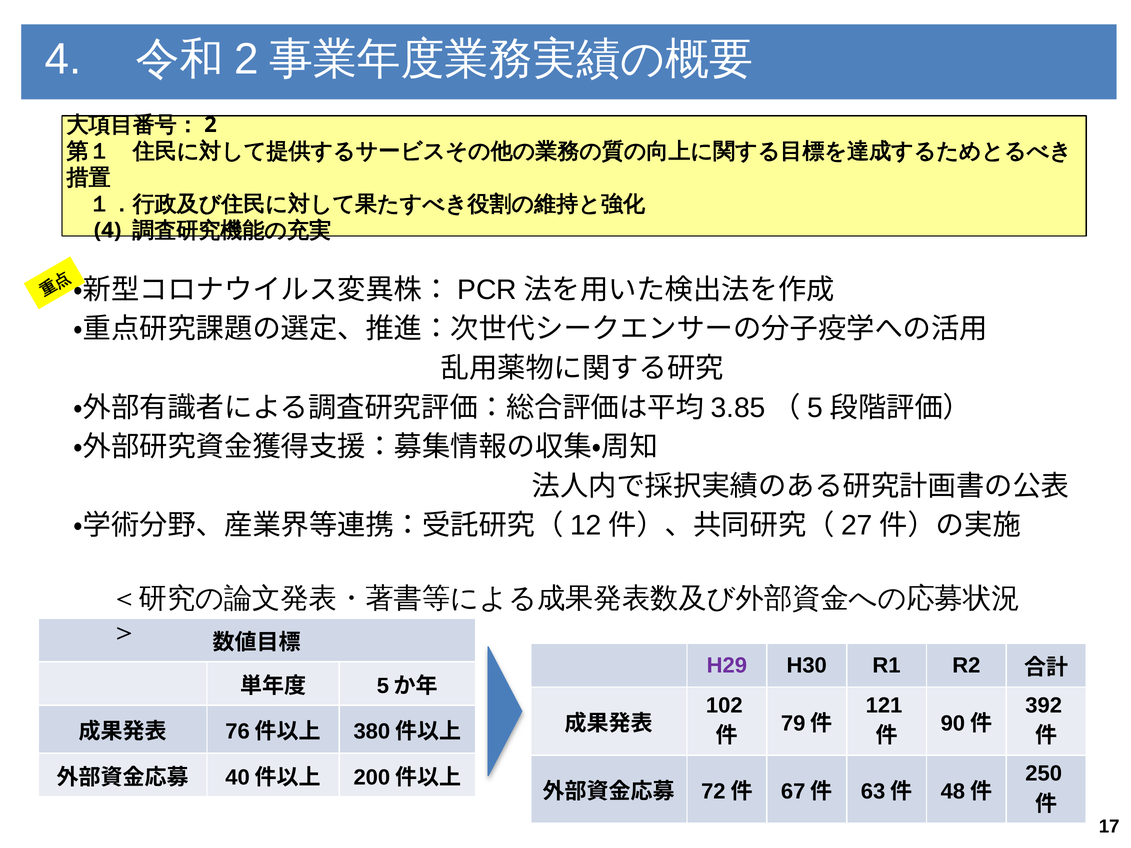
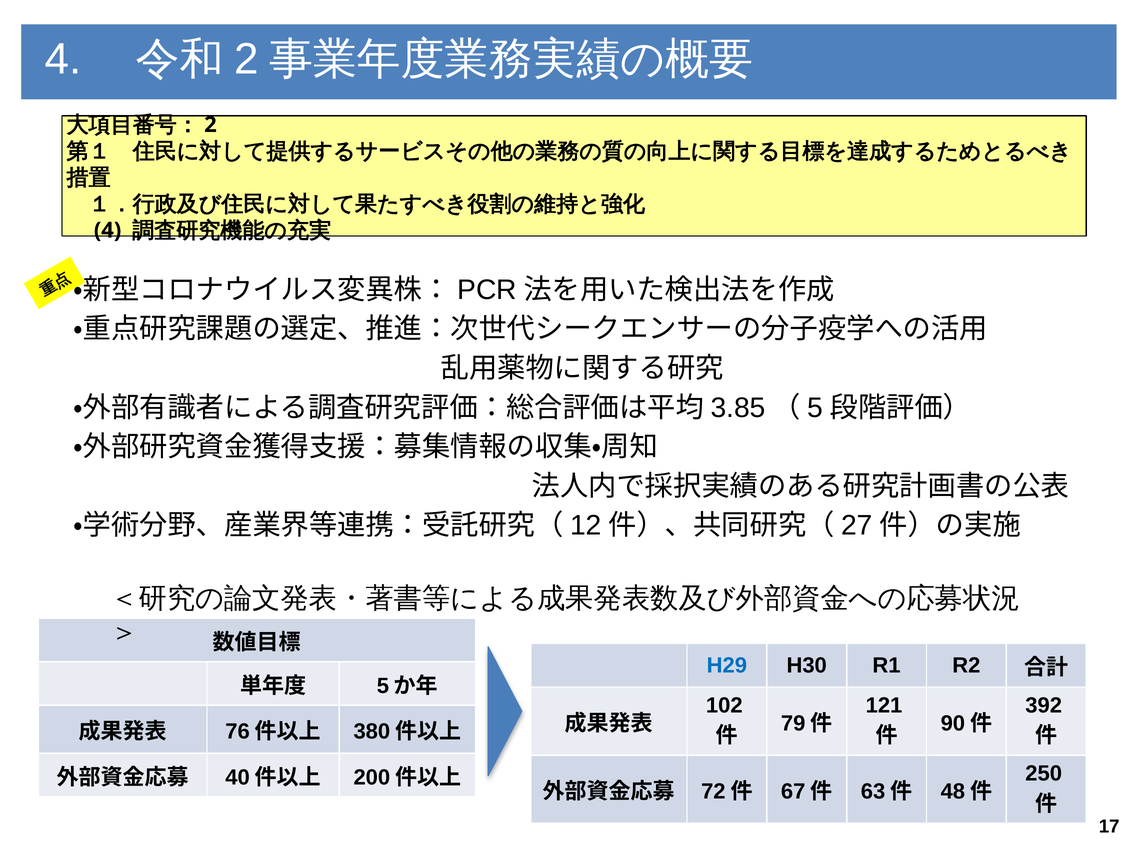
H29 colour: purple -> blue (727, 666)
